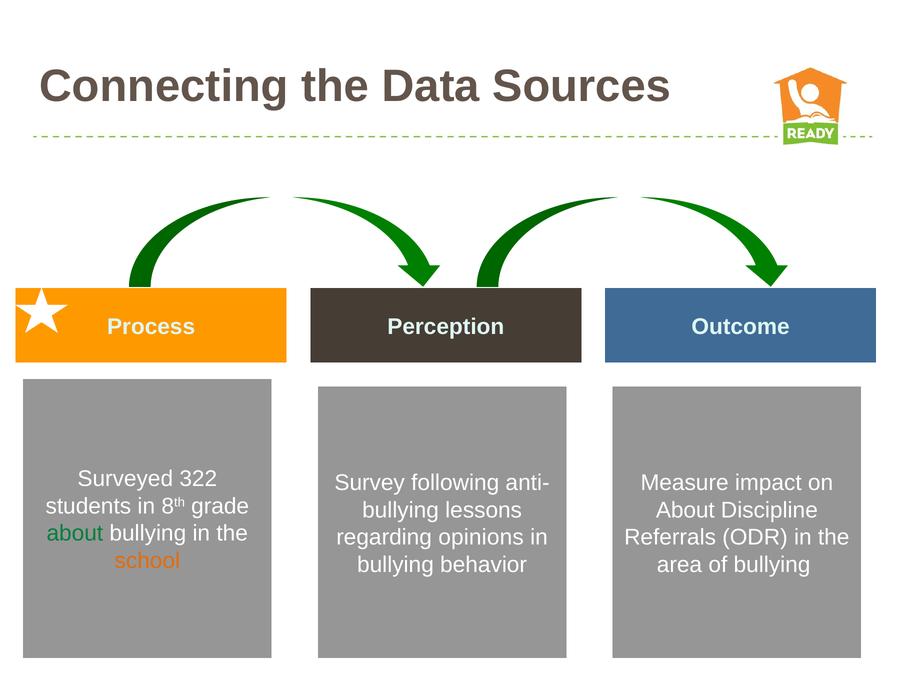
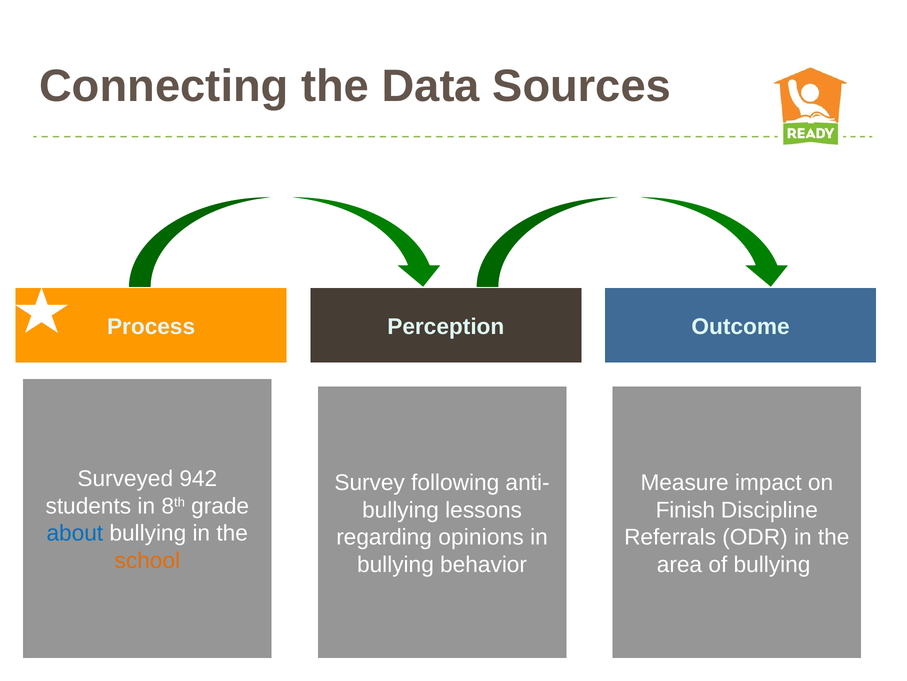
322: 322 -> 942 (198, 478)
About: About -> Finish (685, 509)
about colour: green -> blue (75, 533)
